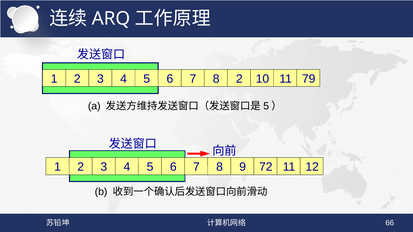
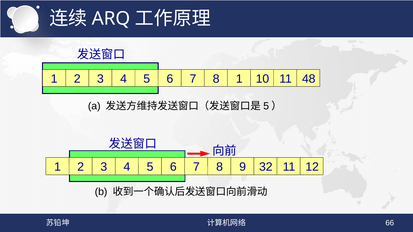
8 2: 2 -> 1 (239, 79)
79: 79 -> 48 (309, 79)
72: 72 -> 32 (266, 167)
